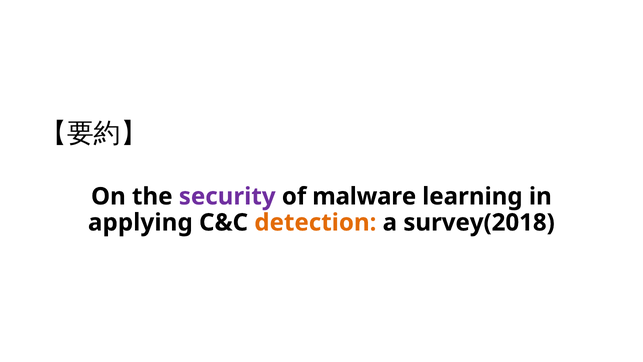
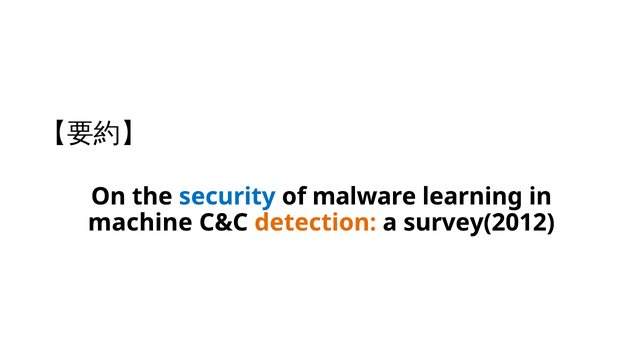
security colour: purple -> blue (227, 196)
applying: applying -> machine (140, 222)
survey(2018: survey(2018 -> survey(2012 (479, 222)
